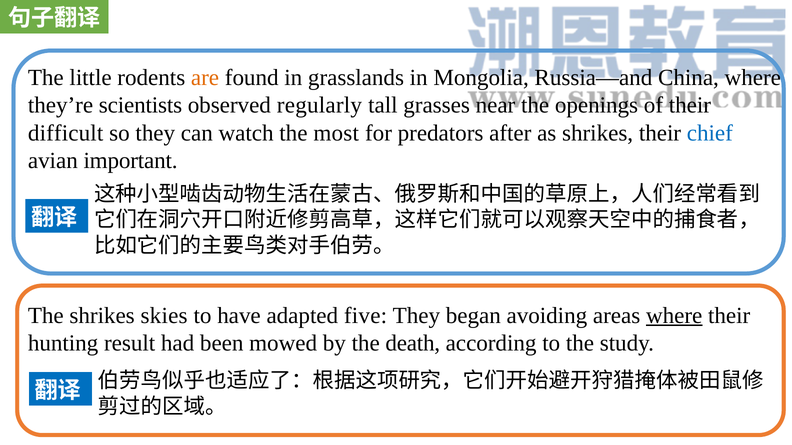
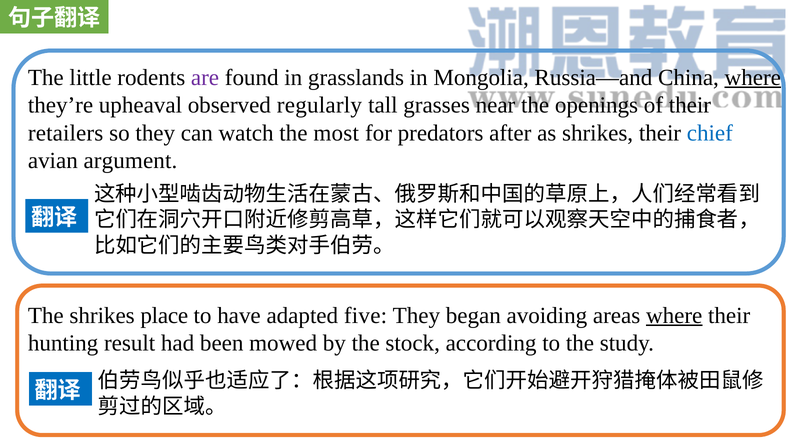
are colour: orange -> purple (205, 78)
where underline: none -> present (753, 78)
scientists: scientists -> upheaval (140, 105)
difficult: difficult -> retailers (66, 133)
important: important -> argument (130, 161)
skies: skies -> place (164, 316)
death: death -> stock (413, 344)
